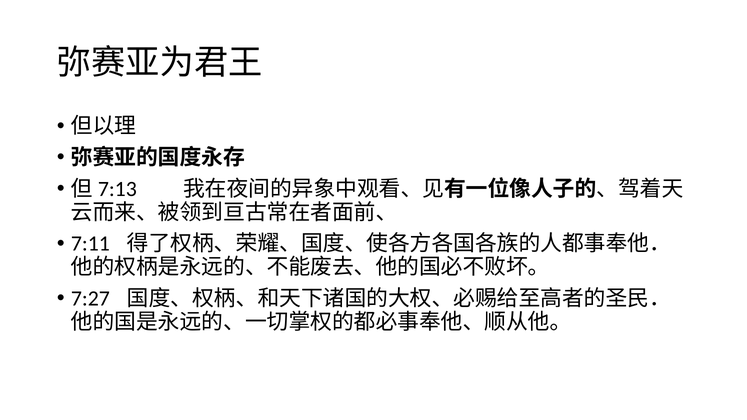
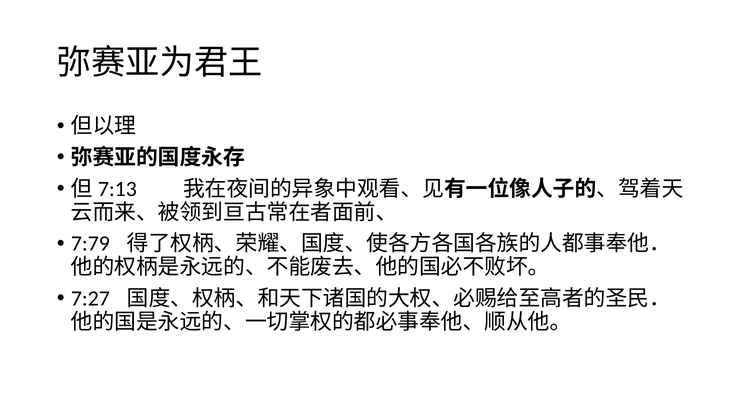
7:11: 7:11 -> 7:79 (90, 244)
